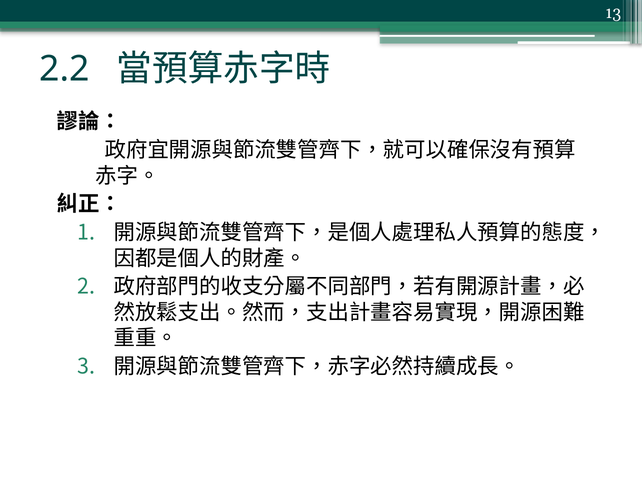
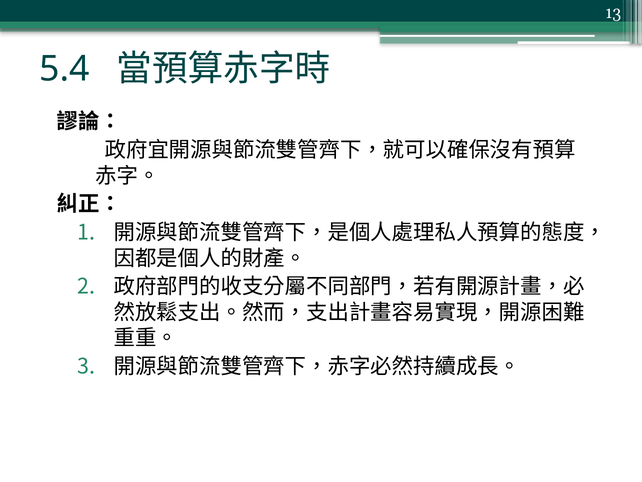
2.2: 2.2 -> 5.4 (64, 69)
